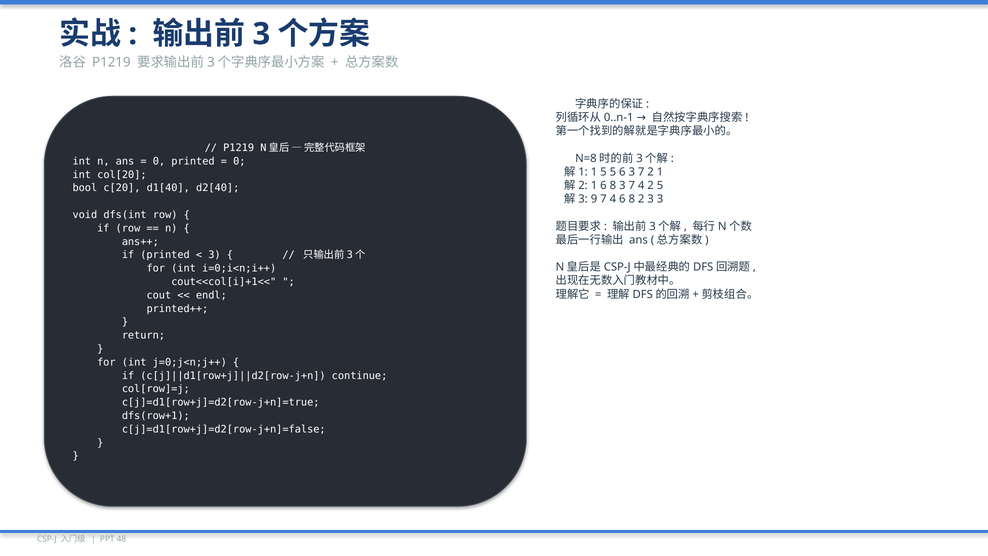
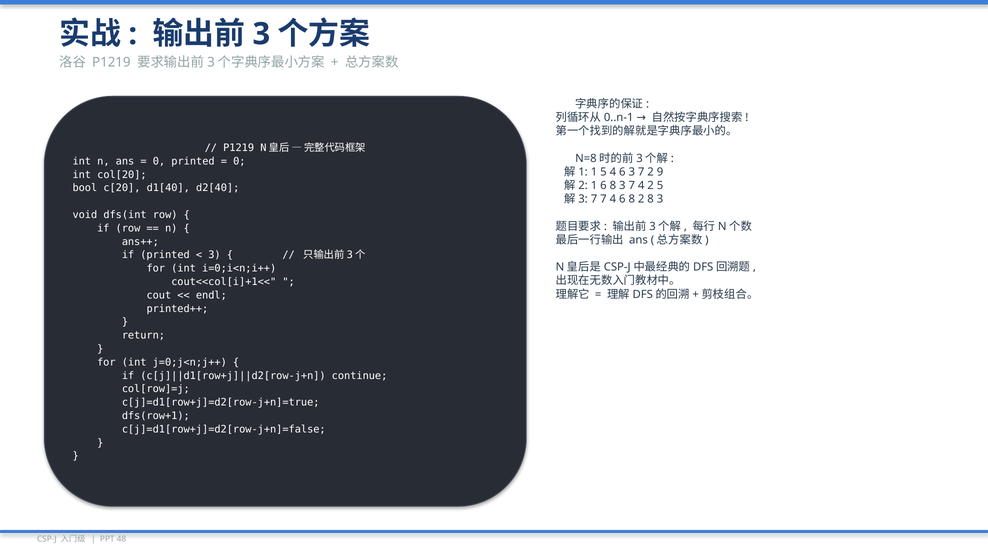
5 5: 5 -> 4 (613, 172)
2 1: 1 -> 9 (660, 172)
9: 9 -> 7 (594, 199)
2 3: 3 -> 8 (651, 199)
